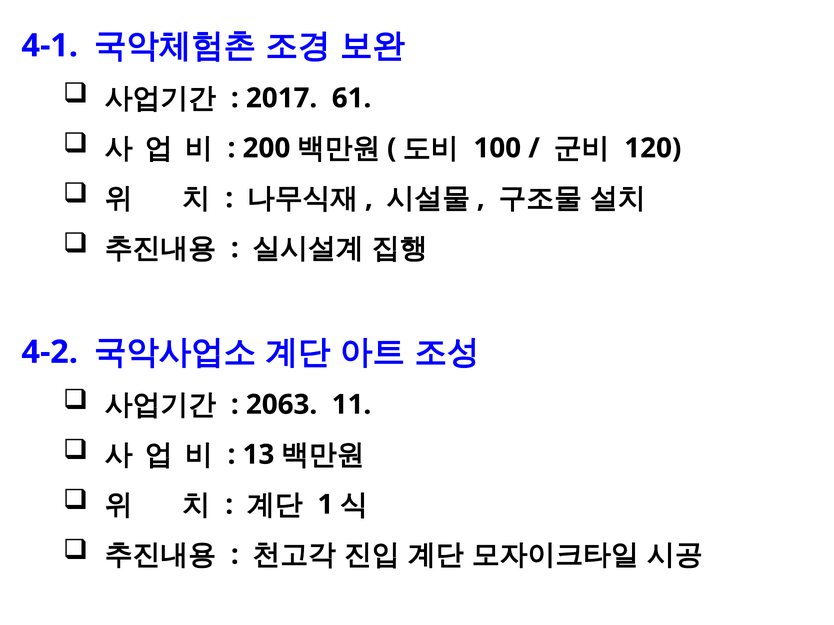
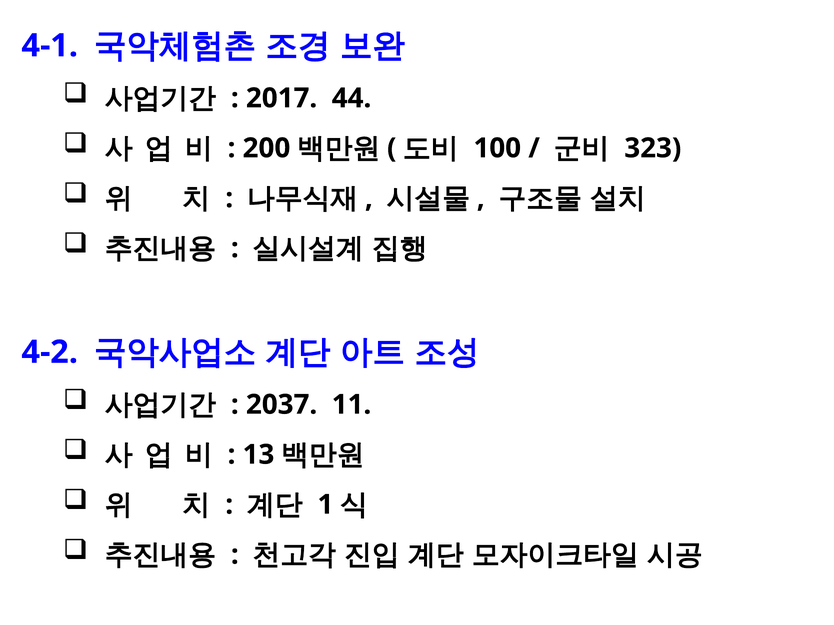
61: 61 -> 44 (352, 98)
120: 120 -> 323 (653, 148)
2063: 2063 -> 2037 (282, 405)
